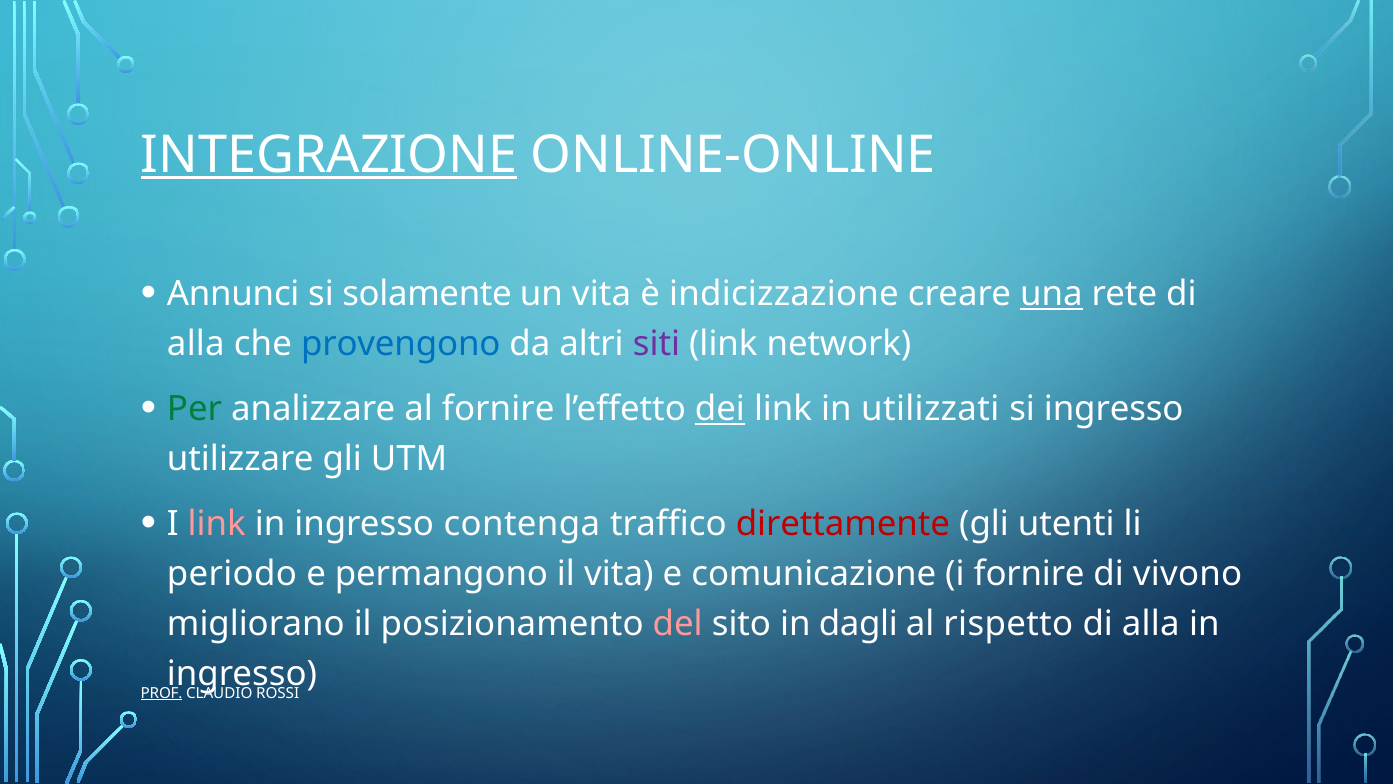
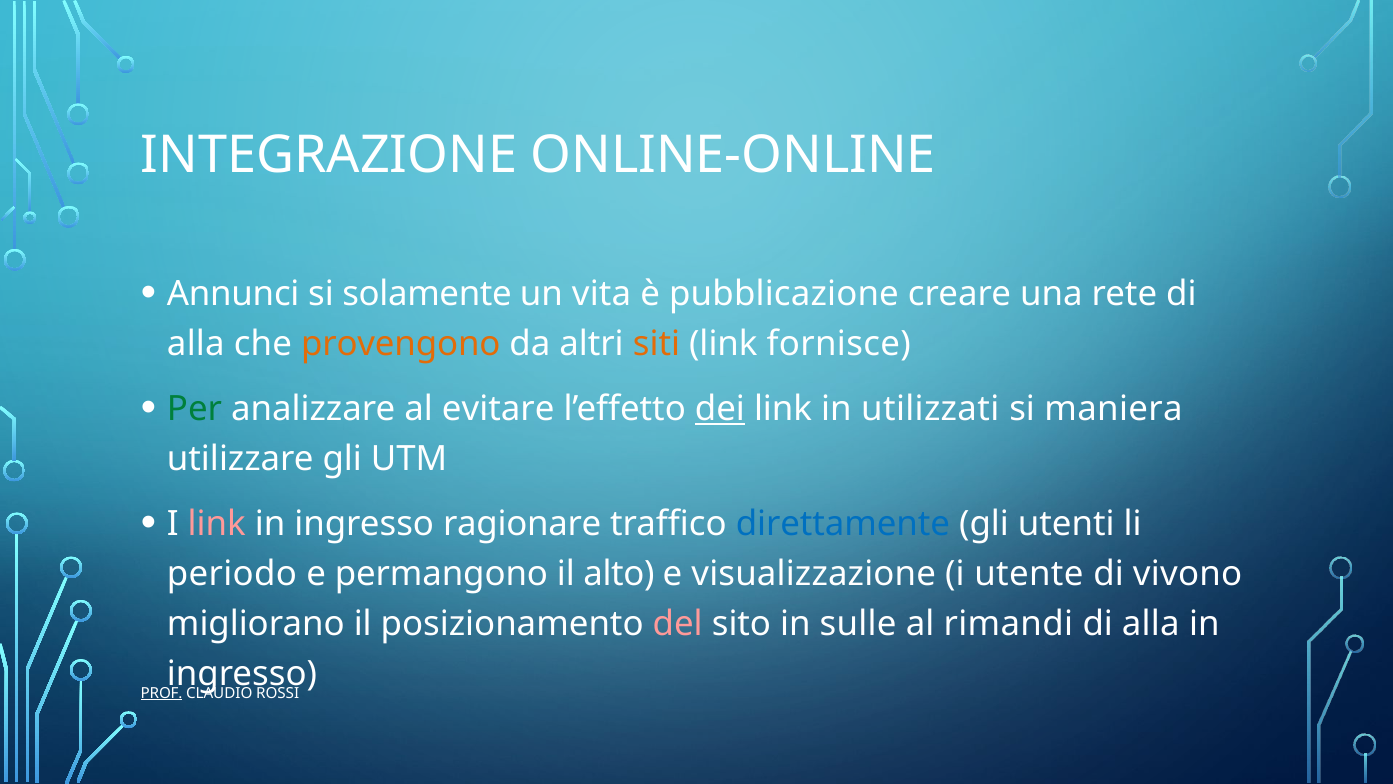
INTEGRAZIONE underline: present -> none (329, 155)
indicizzazione: indicizzazione -> pubblicazione (784, 294)
una underline: present -> none (1051, 294)
provengono colour: blue -> orange (401, 344)
siti colour: purple -> orange (656, 344)
network: network -> fornisce (839, 344)
al fornire: fornire -> evitare (498, 409)
si ingresso: ingresso -> maniera (1114, 409)
contenga: contenga -> ragionare (522, 524)
direttamente colour: red -> blue (843, 524)
il vita: vita -> alto (619, 574)
comunicazione: comunicazione -> visualizzazione (814, 574)
i fornire: fornire -> utente (1029, 574)
dagli: dagli -> sulle (858, 624)
rispetto: rispetto -> rimandi (1008, 624)
